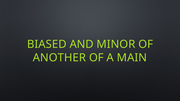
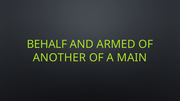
BIASED: BIASED -> BEHALF (47, 44)
MINOR: MINOR -> ARMED (116, 44)
